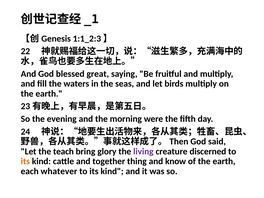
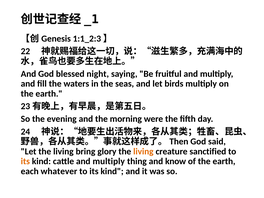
great: great -> night (98, 74)
Let the teach: teach -> living (63, 151)
living colour: purple -> orange (143, 151)
discerned: discerned -> sanctified (208, 151)
cattle and together: together -> multiply (109, 161)
